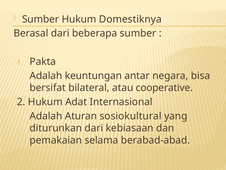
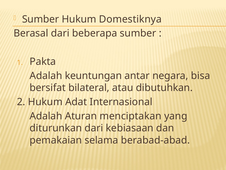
cooperative: cooperative -> dibutuhkan (164, 88)
sosiokultural: sosiokultural -> menciptakan (131, 116)
